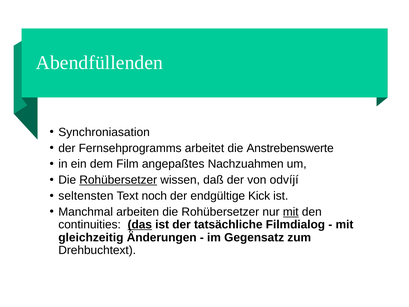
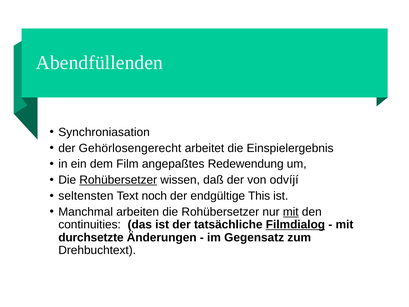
Fernsehprogramms: Fernsehprogramms -> Gehörlosengerecht (130, 148)
Anstrebenswerte: Anstrebenswerte -> Einspielergebnis (290, 148)
Nachzuahmen: Nachzuahmen -> Redewendung (246, 164)
Kick: Kick -> This (259, 196)
das underline: present -> none (140, 224)
Filmdialog underline: none -> present (295, 224)
gleichzeitig: gleichzeitig -> durchsetzte (91, 237)
